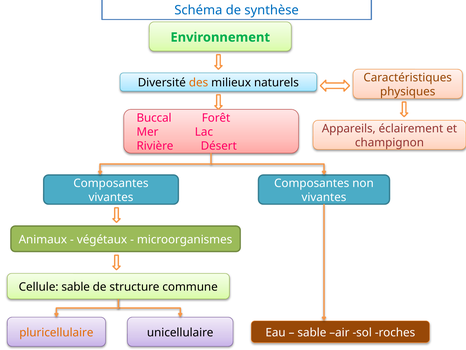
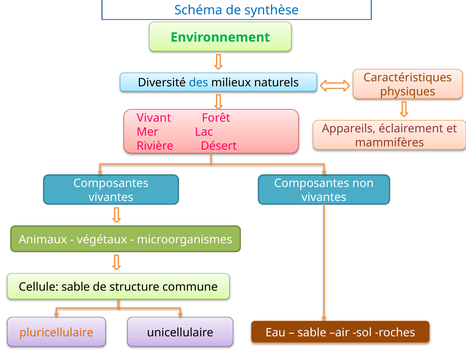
des colour: orange -> blue (199, 83)
Buccal: Buccal -> Vivant (154, 118)
champignon: champignon -> mammifères (390, 142)
